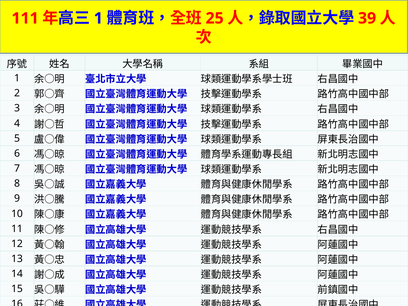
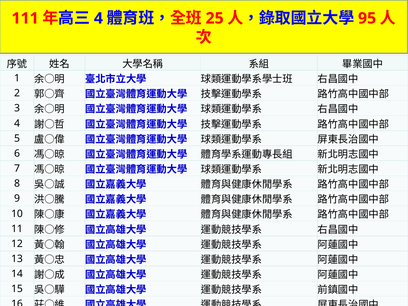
1: 1 -> 4 (98, 18)
39: 39 -> 95 (367, 18)
